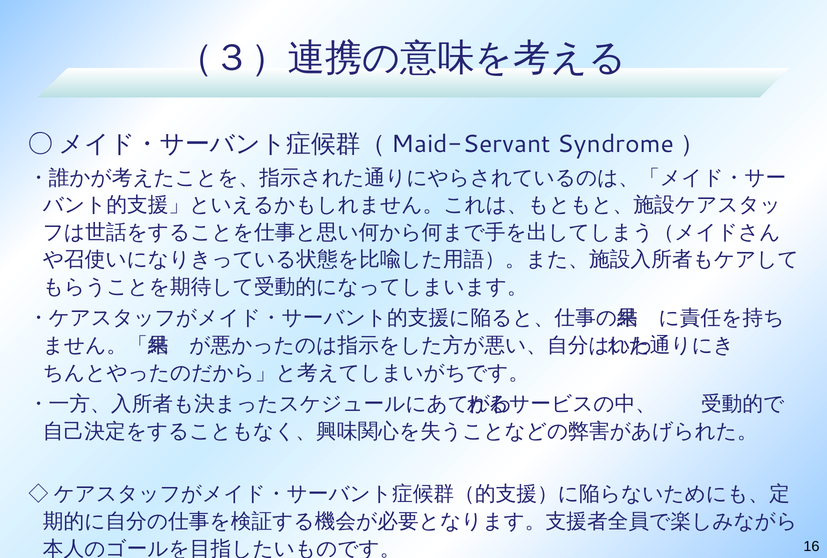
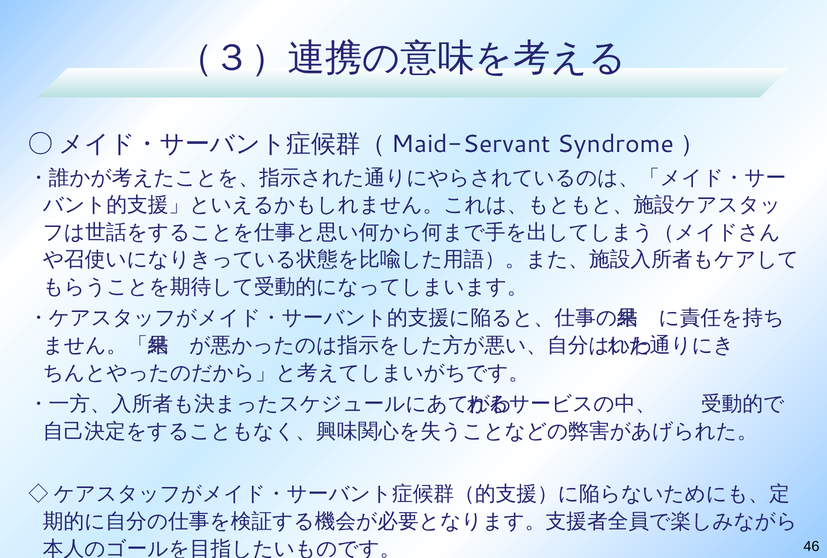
16: 16 -> 46 (811, 547)
